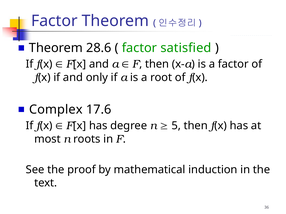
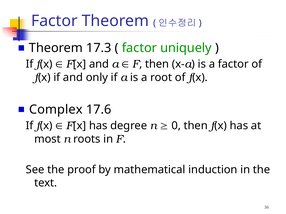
28.6: 28.6 -> 17.3 (99, 48)
satisfied: satisfied -> uniquely (186, 48)
5: 5 -> 0 (176, 126)
